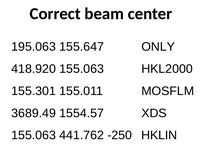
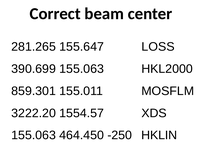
195.063: 195.063 -> 281.265 (34, 47)
ONLY: ONLY -> LOSS (158, 47)
418.920: 418.920 -> 390.699 (34, 69)
155.301: 155.301 -> 859.301 (34, 91)
3689.49: 3689.49 -> 3222.20 (34, 113)
441.762: 441.762 -> 464.450 (82, 136)
